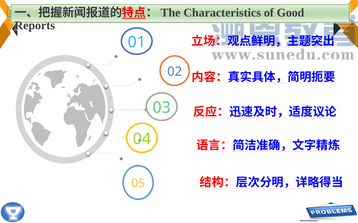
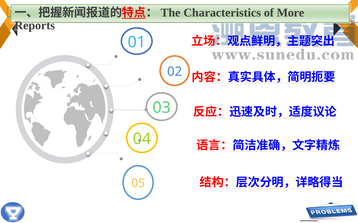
Good: Good -> More (290, 13)
